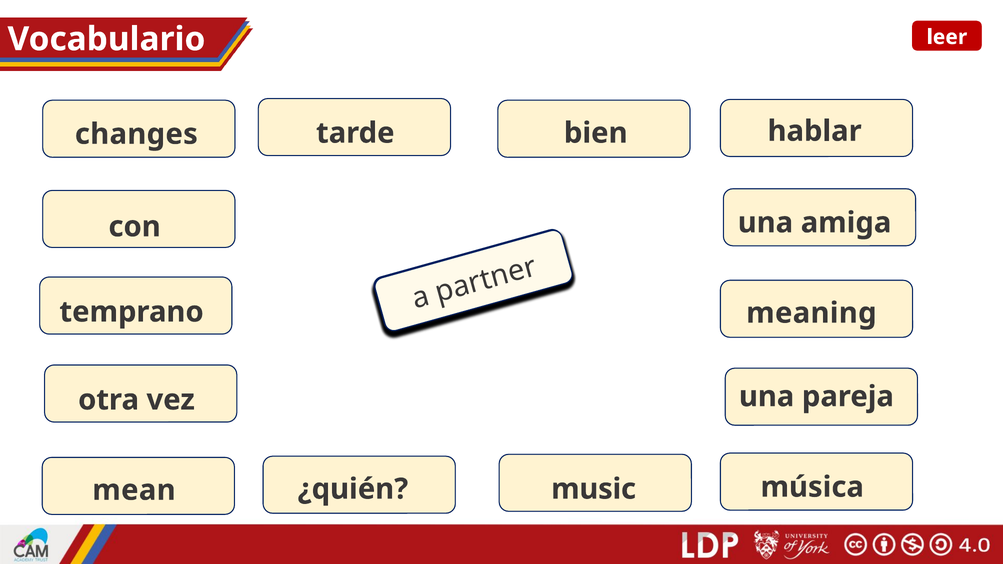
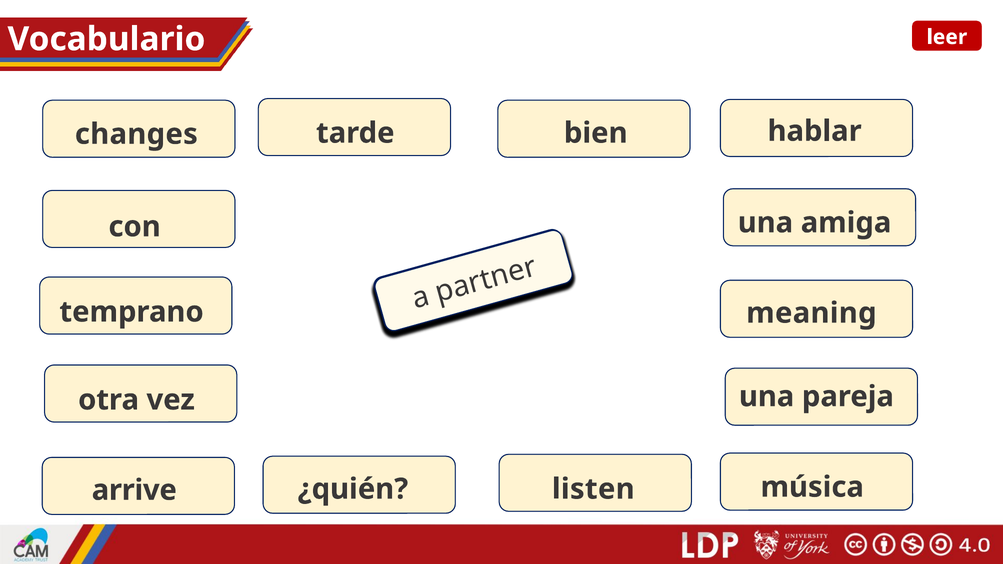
mean: mean -> arrive (134, 490)
music: music -> listen (593, 489)
